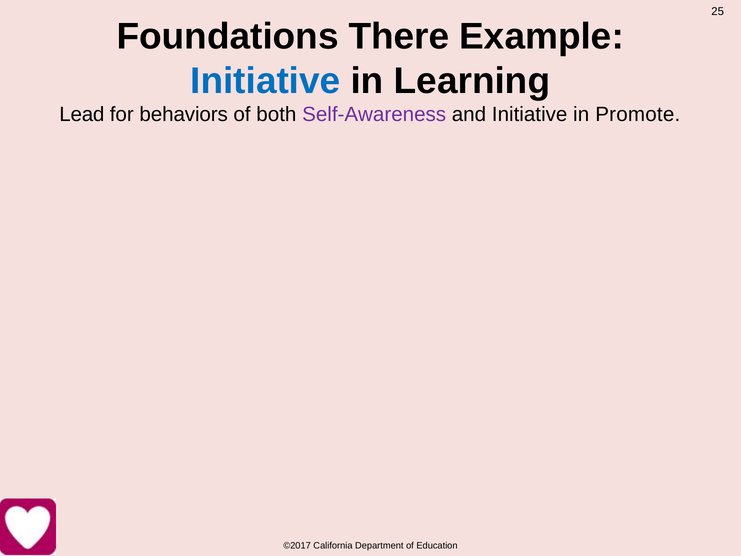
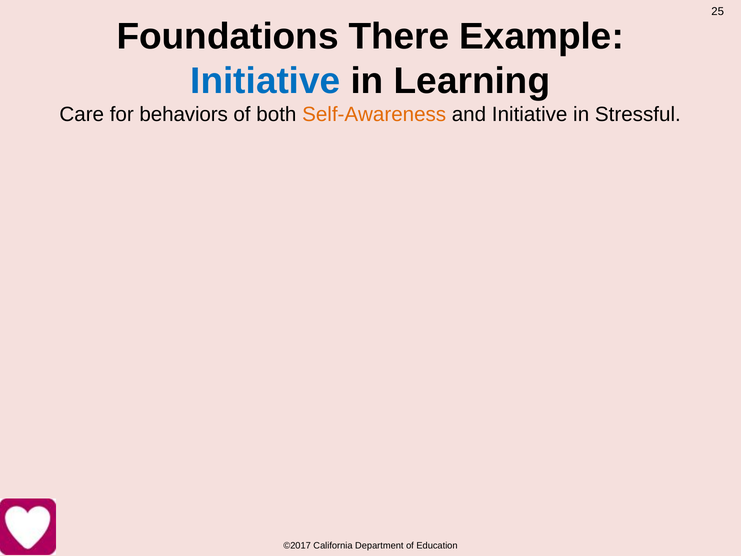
Lead: Lead -> Care (82, 114)
Self-Awareness colour: purple -> orange (374, 114)
Promote: Promote -> Stressful (638, 114)
